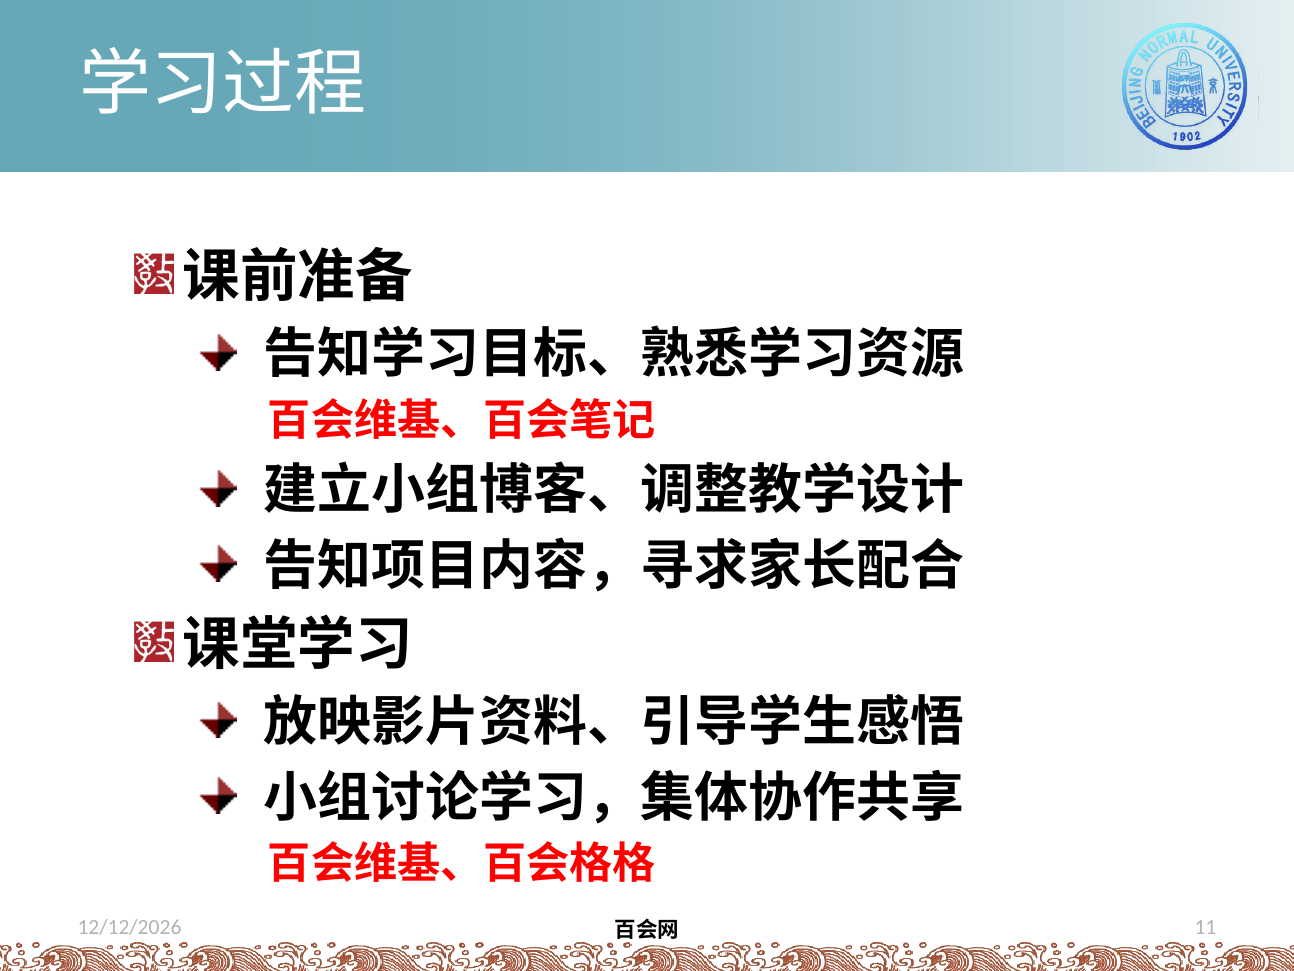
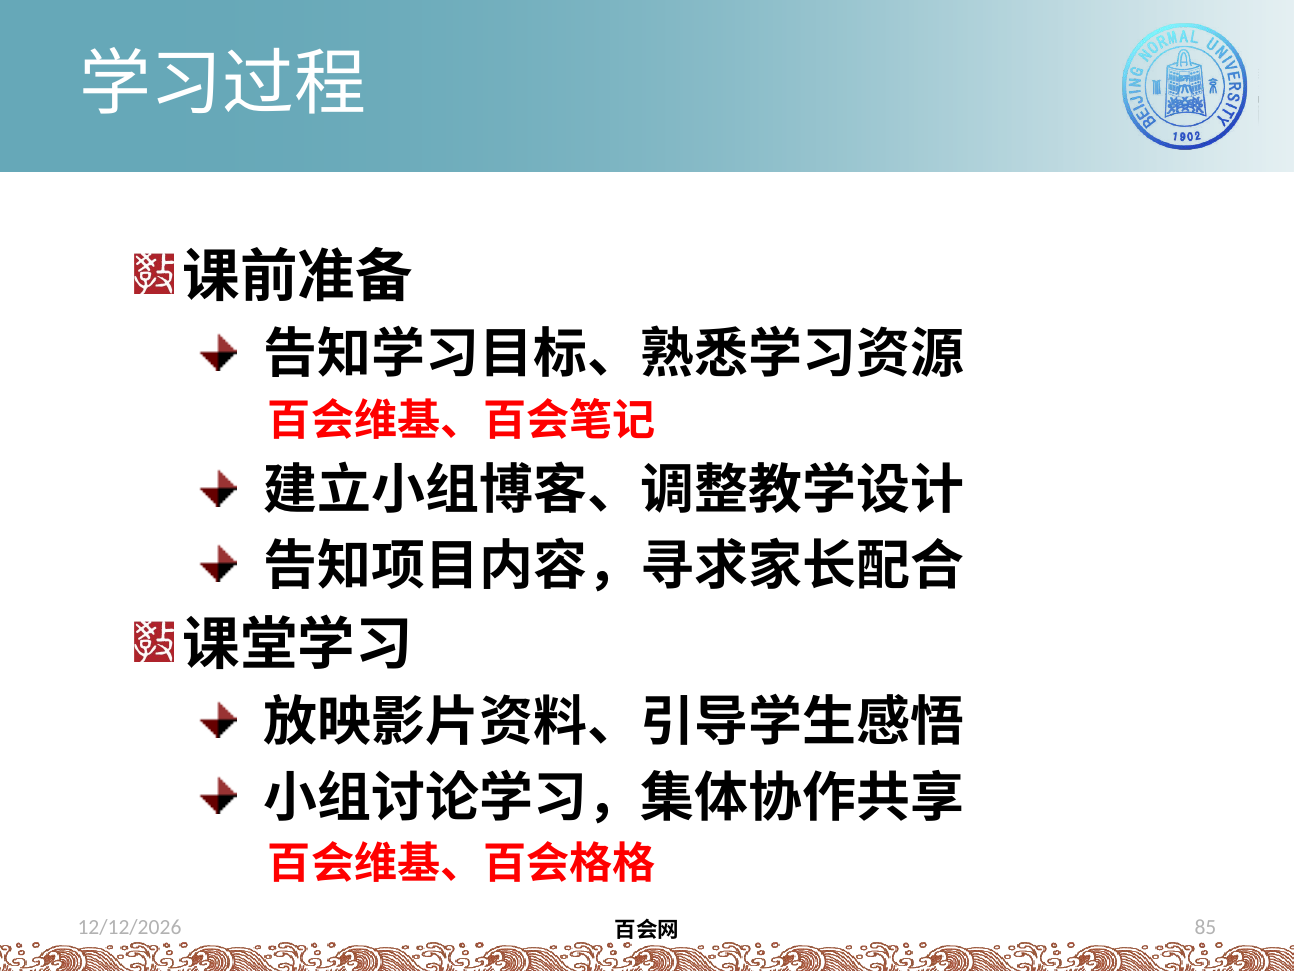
11: 11 -> 85 (1205, 927)
